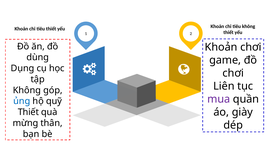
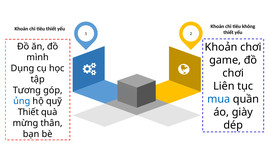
dùng: dùng -> mình (38, 57)
Không: Không -> Tương (27, 90)
mua colour: purple -> blue (219, 99)
